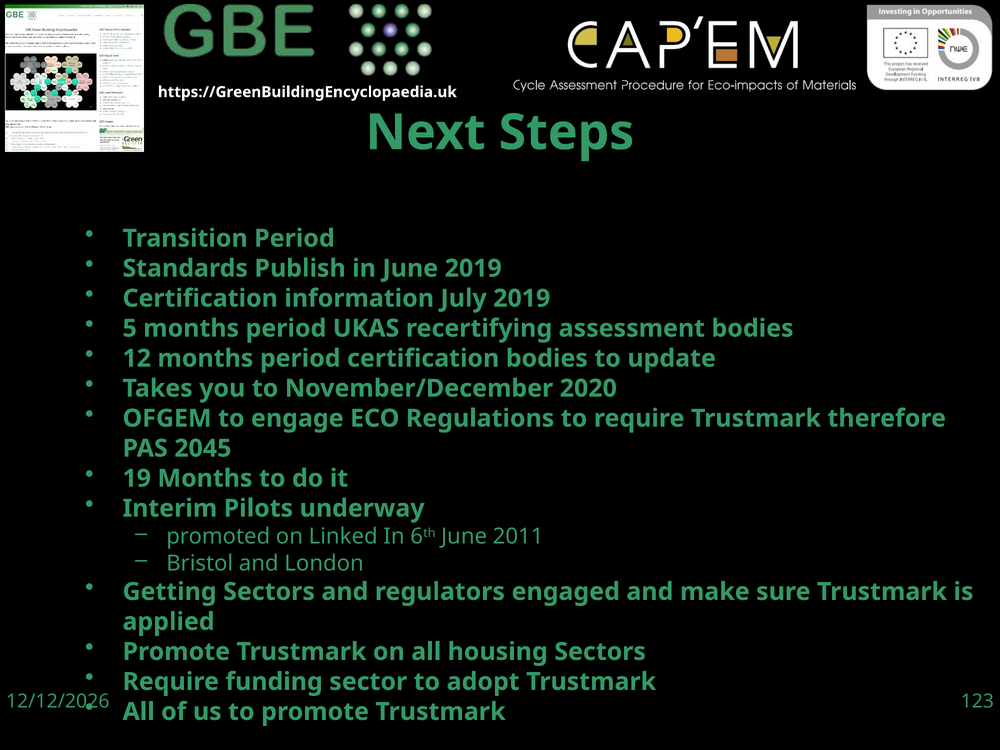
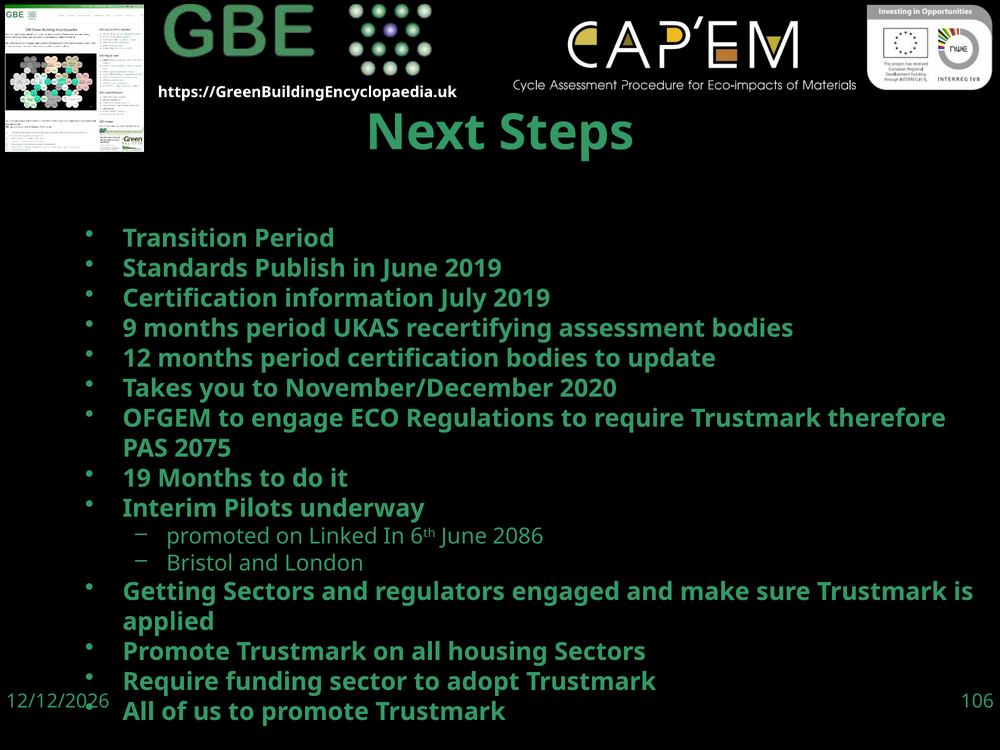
5: 5 -> 9 (130, 328)
2045: 2045 -> 2075 (203, 448)
2011: 2011 -> 2086 (518, 537)
123: 123 -> 106 (977, 701)
